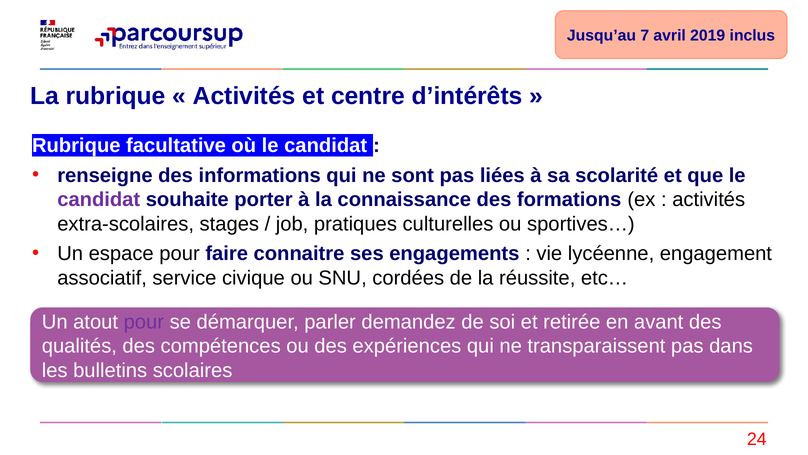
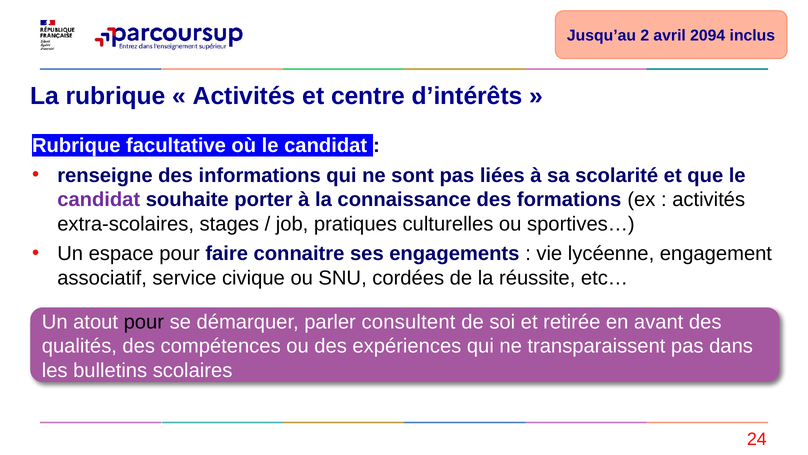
7: 7 -> 2 (645, 36)
2019: 2019 -> 2094 (708, 36)
pour colour: purple -> black (144, 322)
demandez: demandez -> consultent (408, 322)
